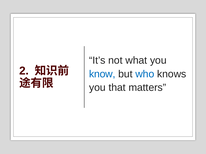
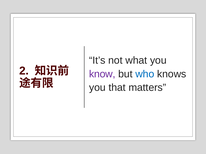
know colour: blue -> purple (102, 74)
